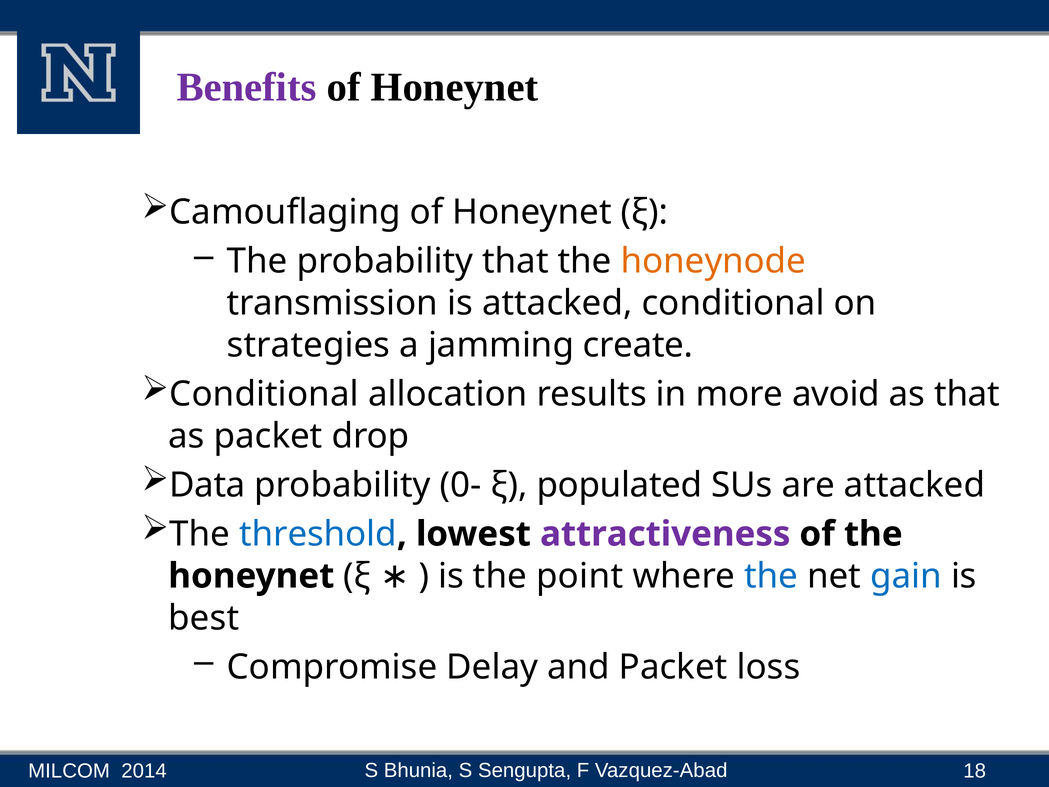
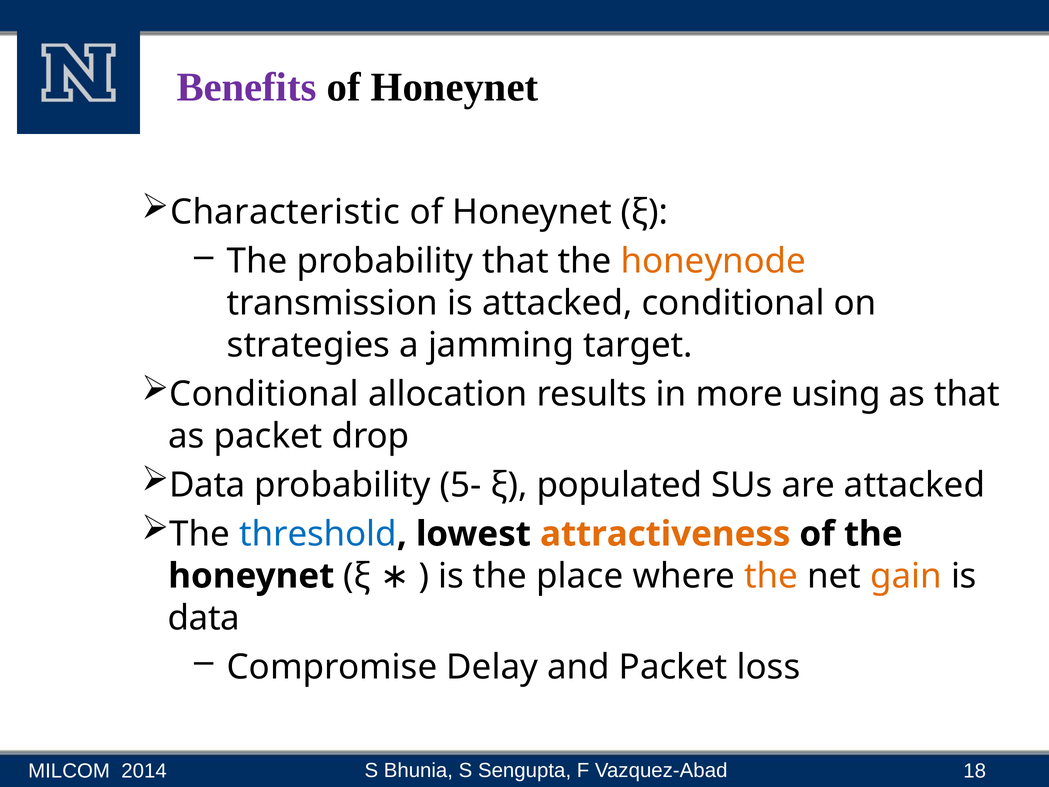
Camouflaging: Camouflaging -> Characteristic (285, 212)
create: create -> target (638, 345)
avoid: avoid -> using (836, 394)
0-: 0- -> 5- (461, 485)
attractiveness colour: purple -> orange (665, 534)
point: point -> place (580, 576)
the colour: blue -> orange (771, 576)
gain colour: blue -> orange (906, 576)
best: best -> data (204, 618)
